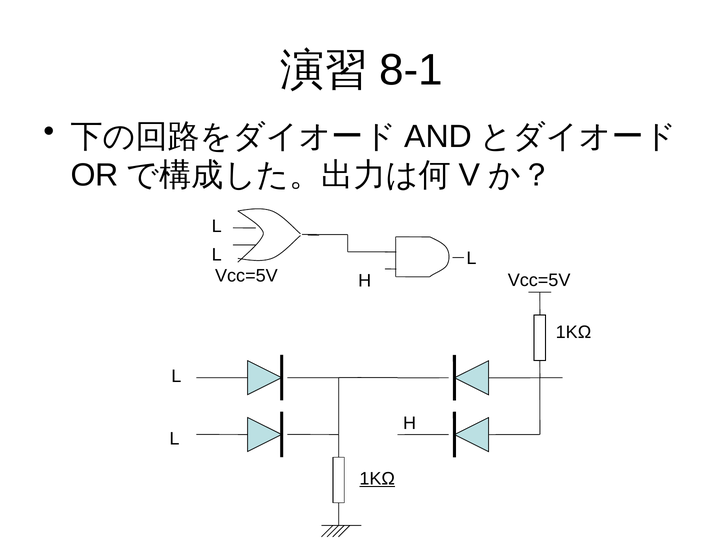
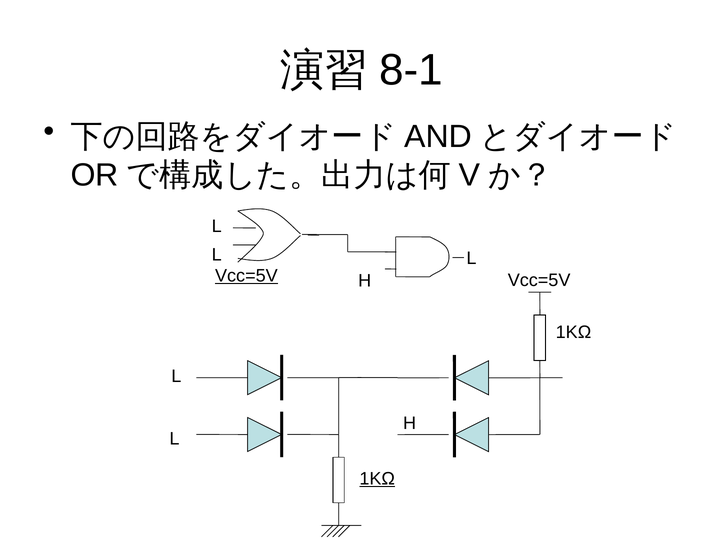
Vcc=5V underline: none -> present (246, 276)
